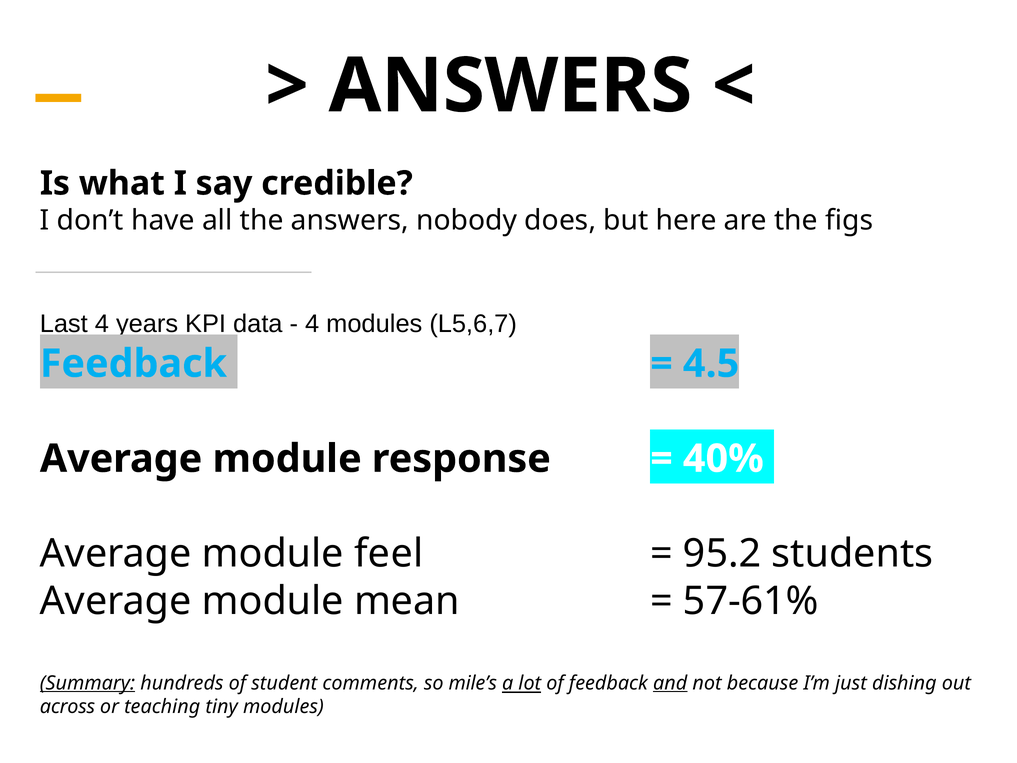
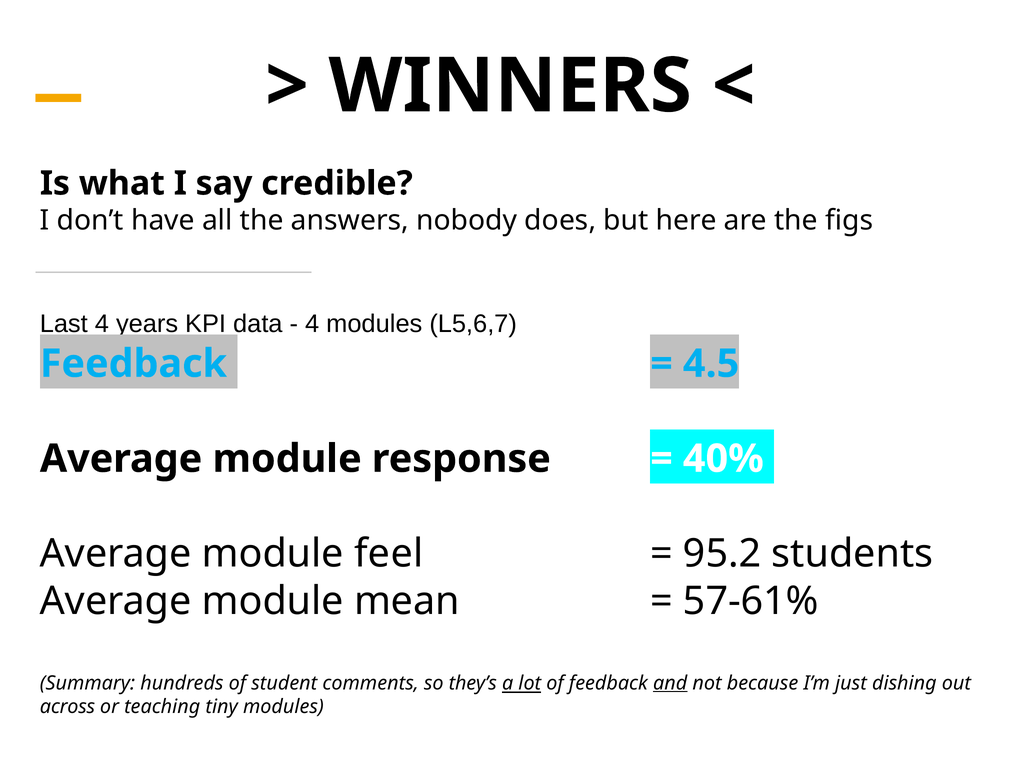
ANSWERS: ANSWERS -> WINNERS (510, 86)
Summary underline: present -> none (87, 683)
mile’s: mile’s -> they’s (473, 683)
